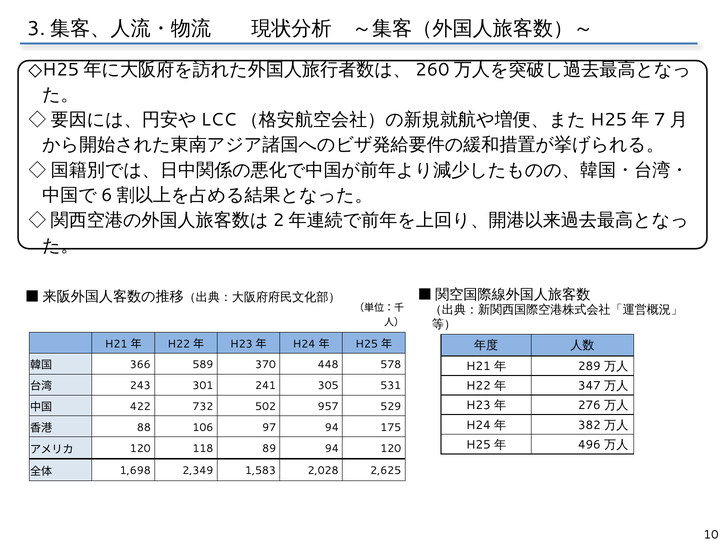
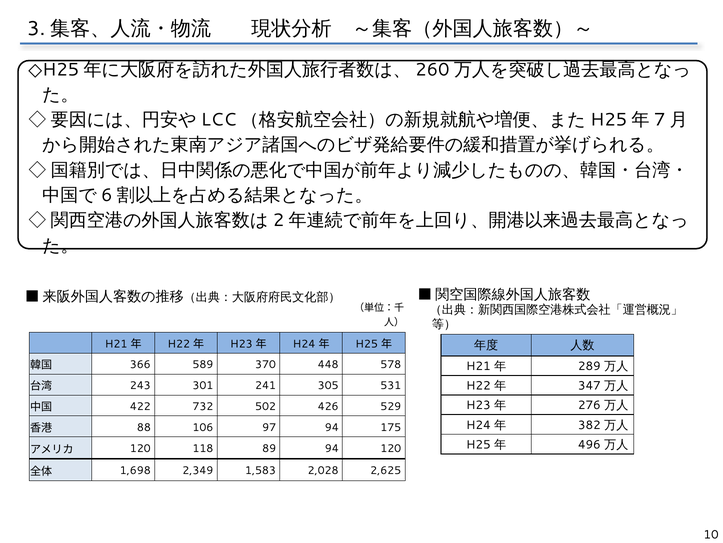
957: 957 -> 426 (328, 406)
